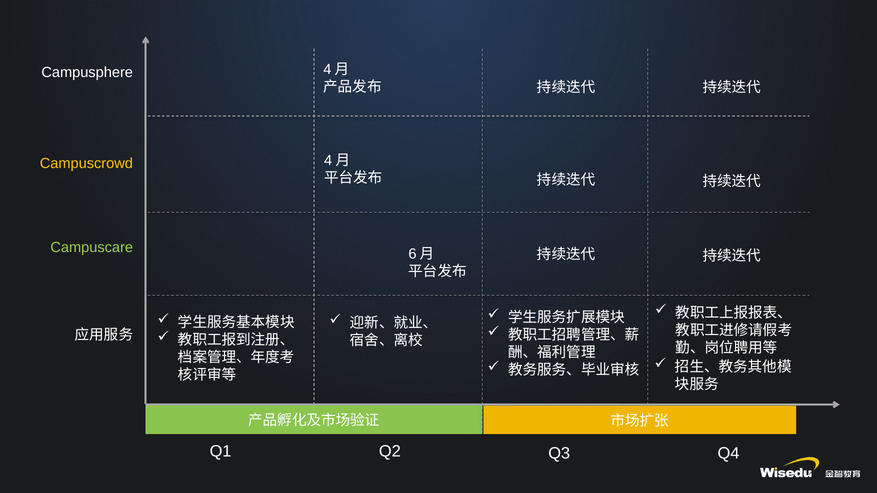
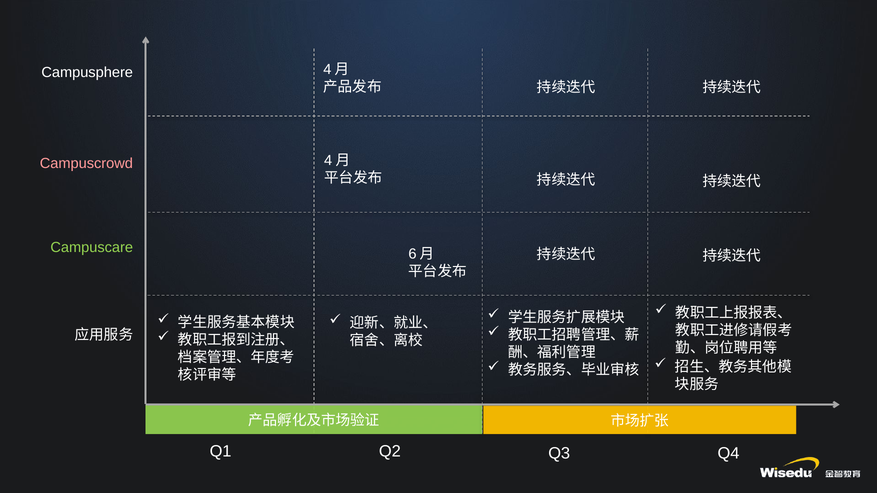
Campuscrowd colour: yellow -> pink (86, 164)
